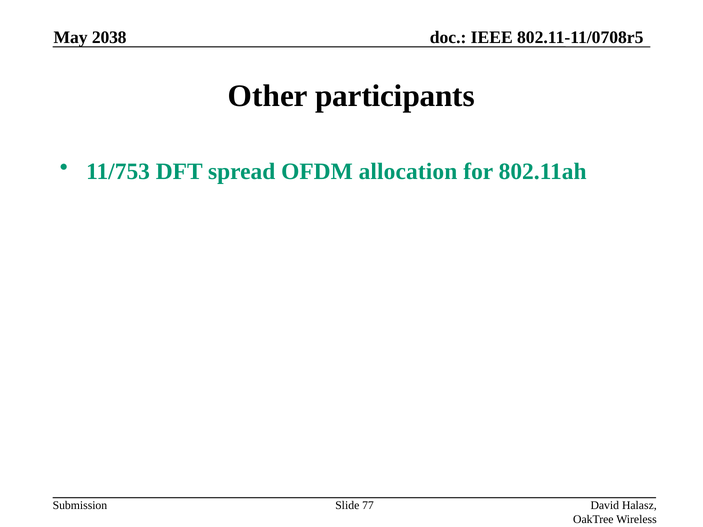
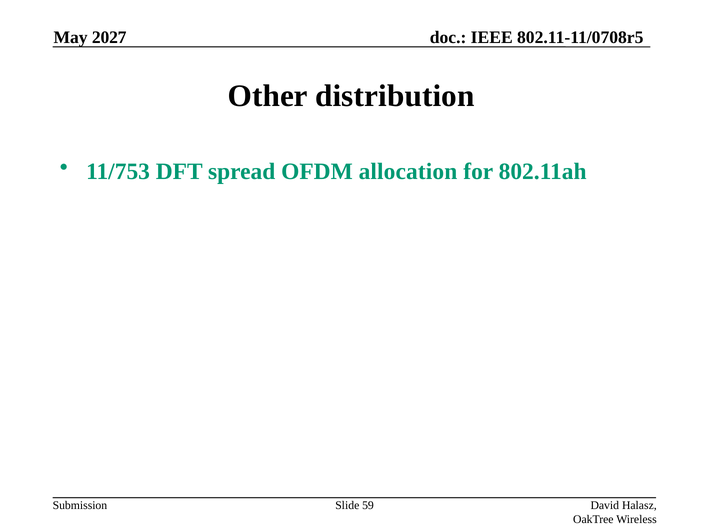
2038: 2038 -> 2027 (109, 38)
participants: participants -> distribution (395, 96)
77: 77 -> 59 (368, 506)
